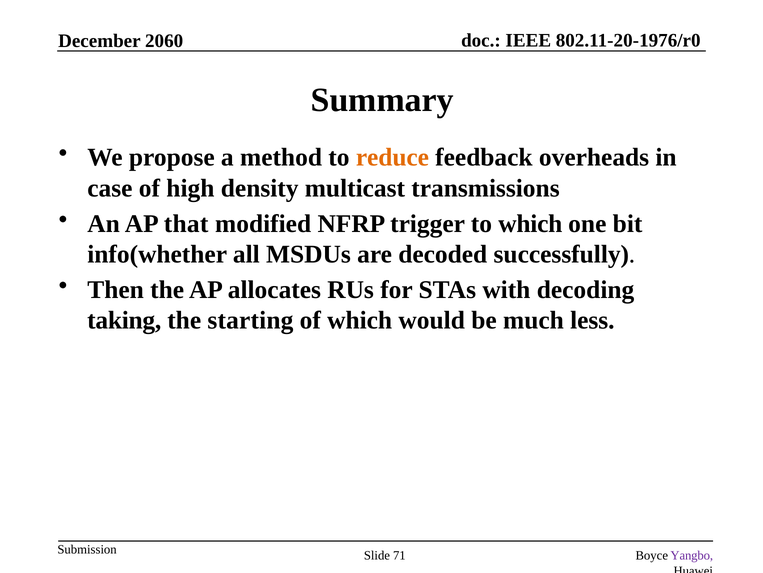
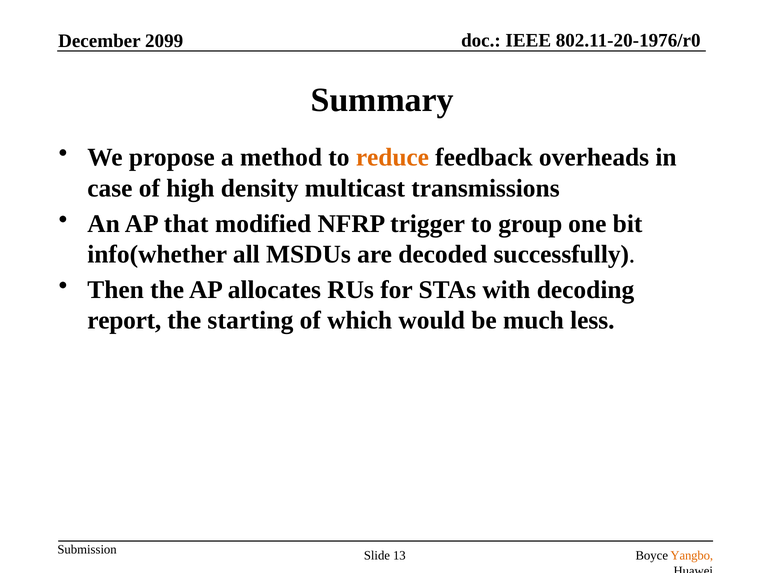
2060: 2060 -> 2099 (164, 41)
to which: which -> group (530, 223)
taking: taking -> report (124, 320)
71: 71 -> 13 (399, 555)
Yangbo colour: purple -> orange (692, 555)
